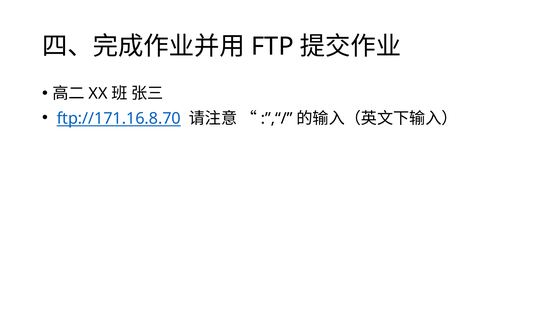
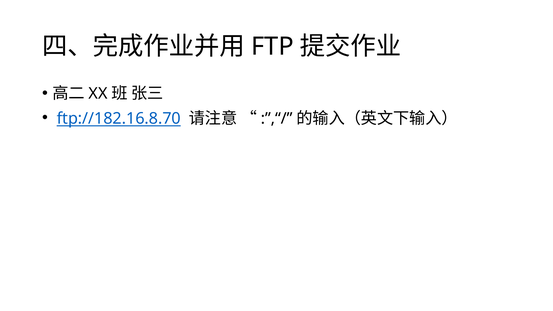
ftp://171.16.8.70: ftp://171.16.8.70 -> ftp://182.16.8.70 (119, 119)
